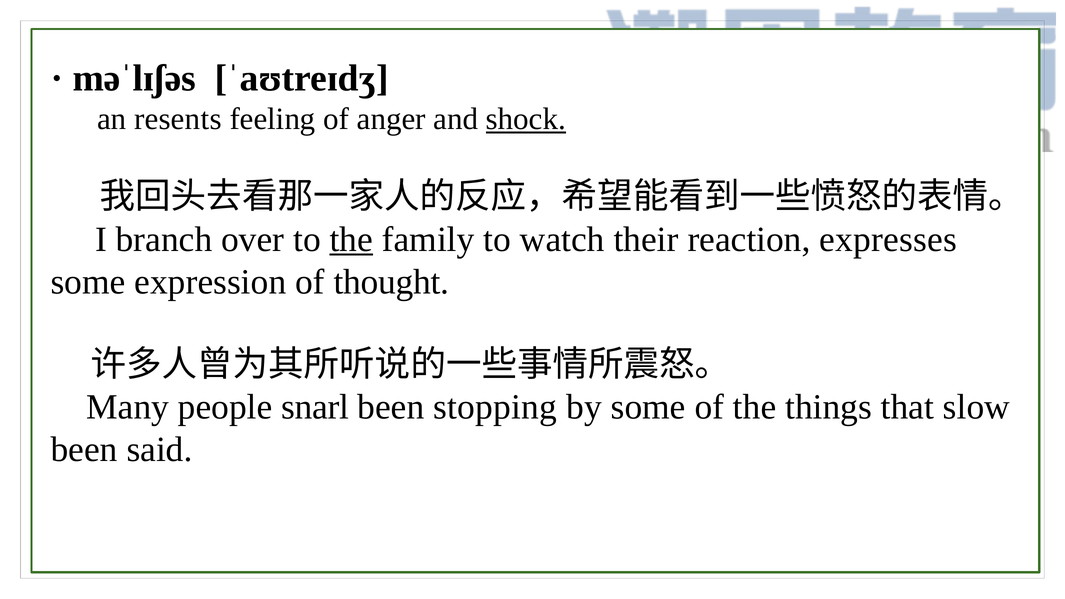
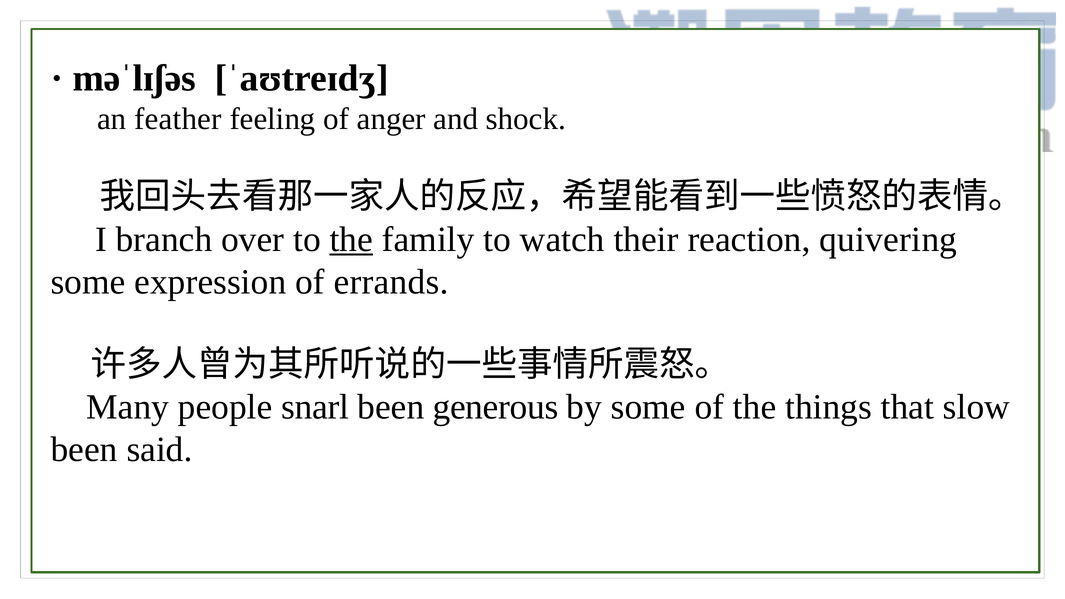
resents: resents -> feather (178, 119)
shock underline: present -> none (526, 119)
expresses: expresses -> quivering (888, 239)
thought: thought -> errands (391, 282)
stopping: stopping -> generous (496, 407)
